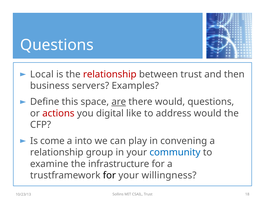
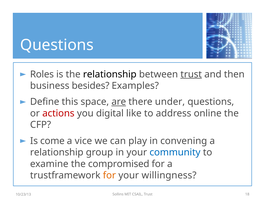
Local: Local -> Roles (42, 74)
relationship colour: red -> black (110, 74)
trust underline: none -> present (191, 74)
servers: servers -> besides (91, 86)
there would: would -> under (170, 102)
address would: would -> online (208, 113)
into: into -> vice (83, 141)
infrastructure: infrastructure -> compromised (119, 164)
for colour: black -> orange (109, 175)
